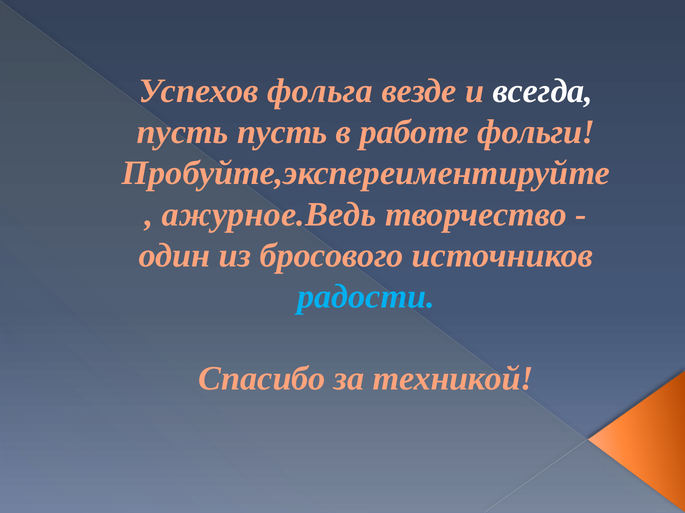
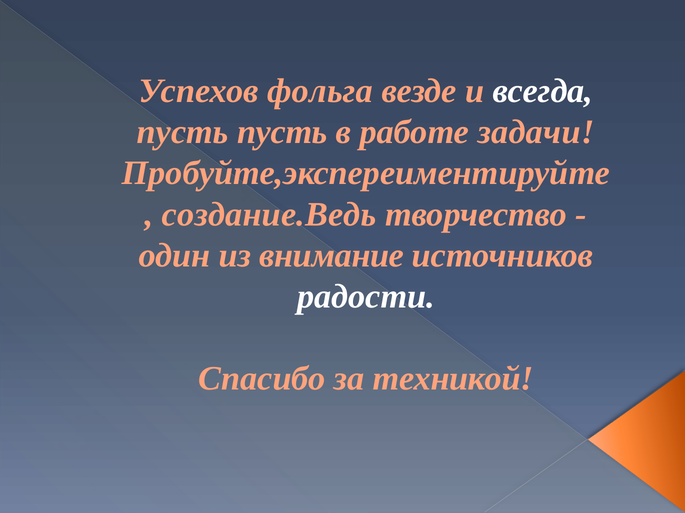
фольги: фольги -> задачи (536, 132)
ажурное.Ведь: ажурное.Ведь -> создание.Ведь (269, 215)
бросового: бросового -> внимание (332, 256)
радости colour: light blue -> white (366, 297)
